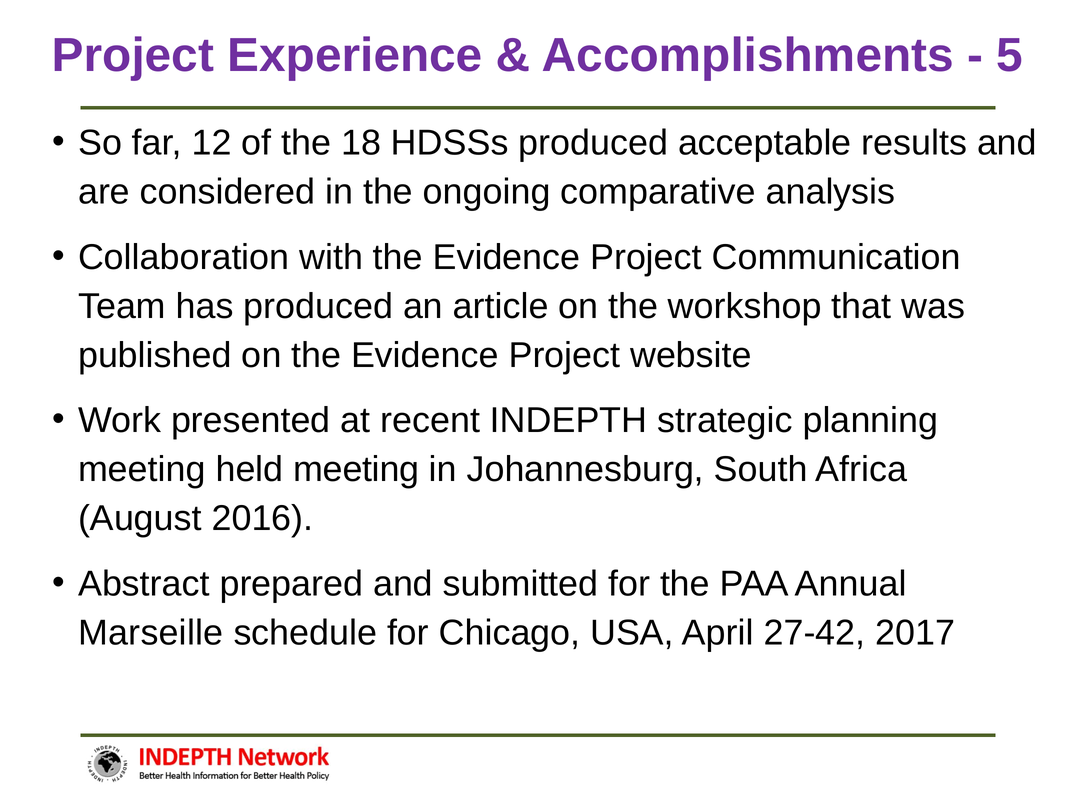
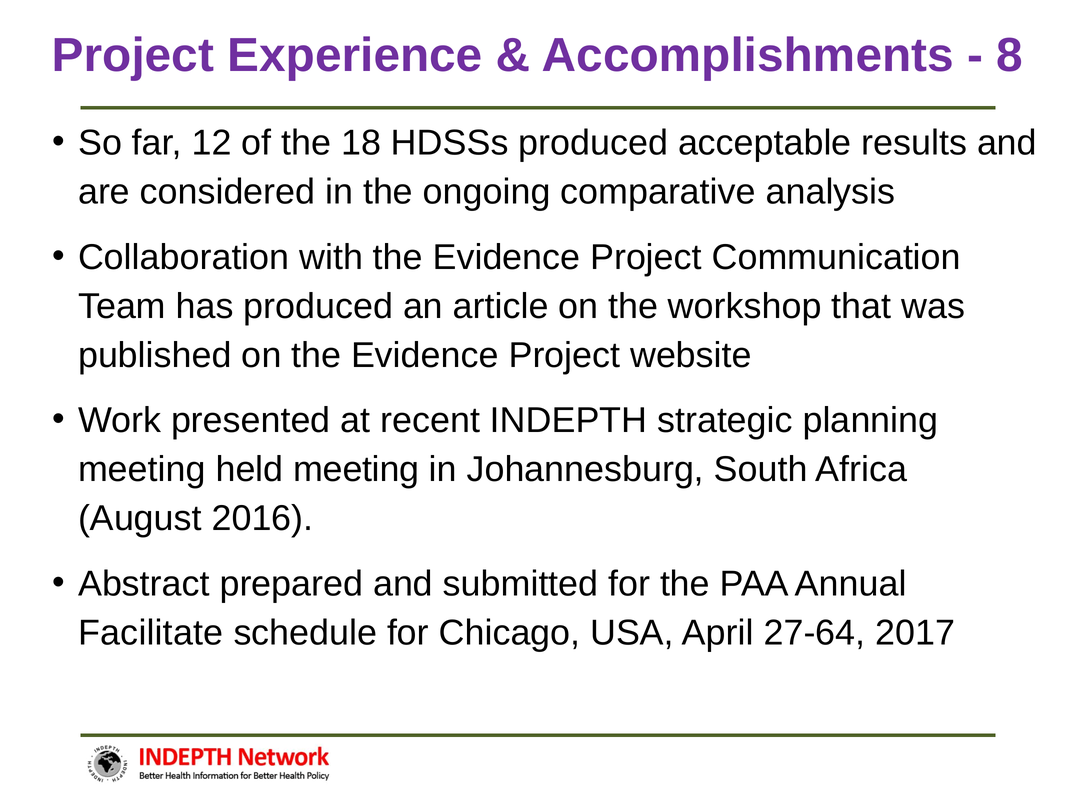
5: 5 -> 8 (1010, 55)
Marseille: Marseille -> Facilitate (151, 633)
27-42: 27-42 -> 27-64 (814, 633)
